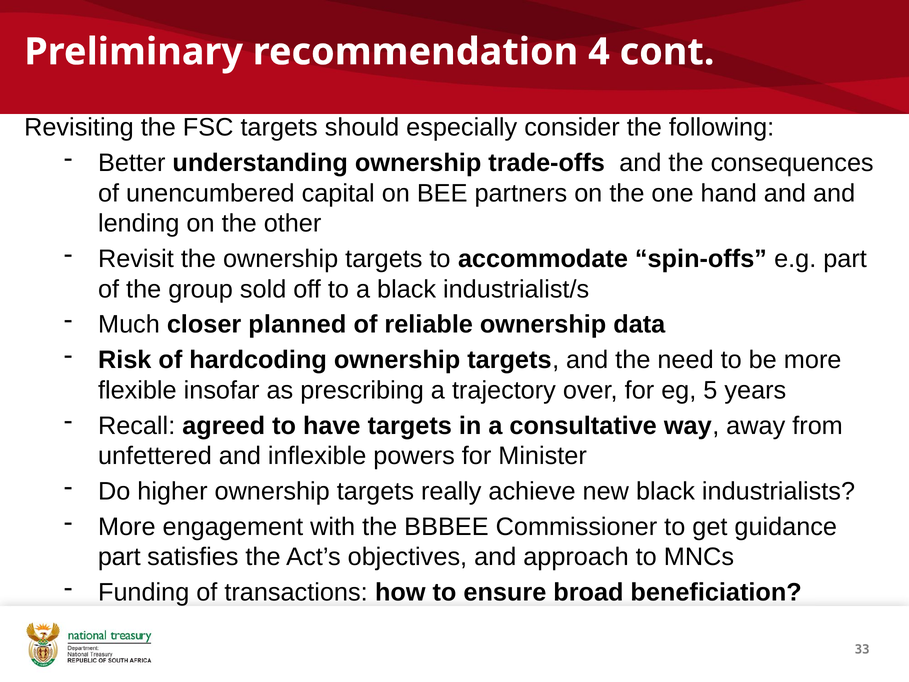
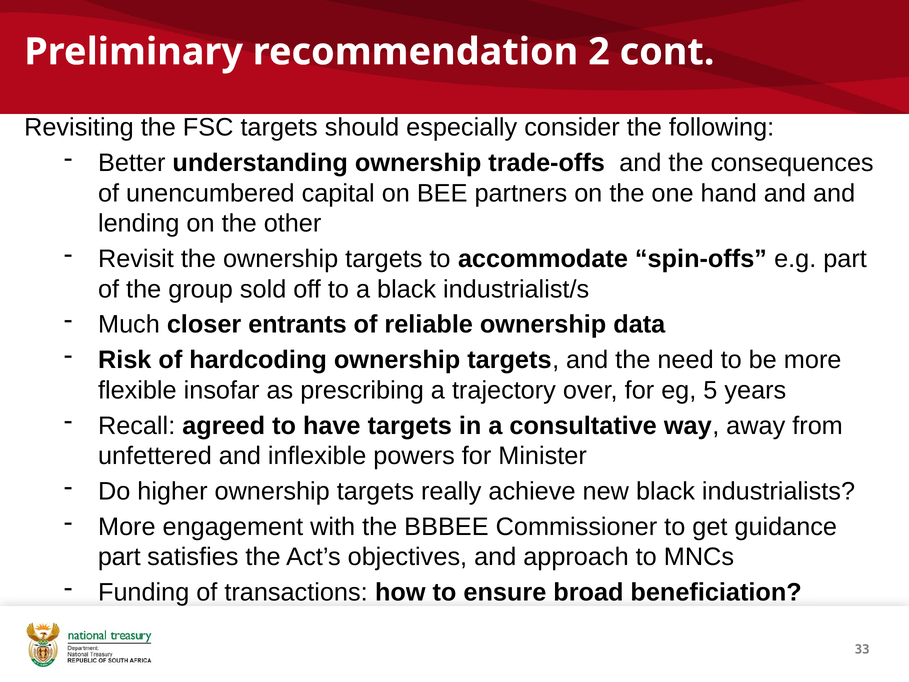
4: 4 -> 2 (599, 52)
planned: planned -> entrants (298, 325)
